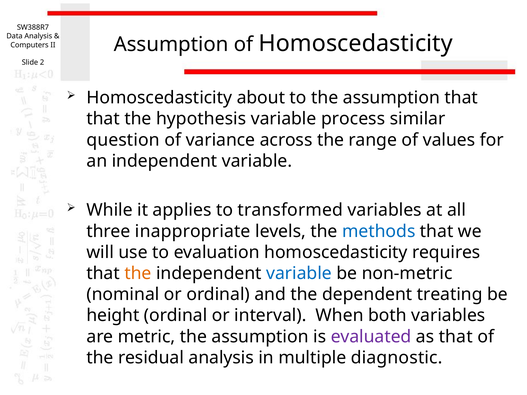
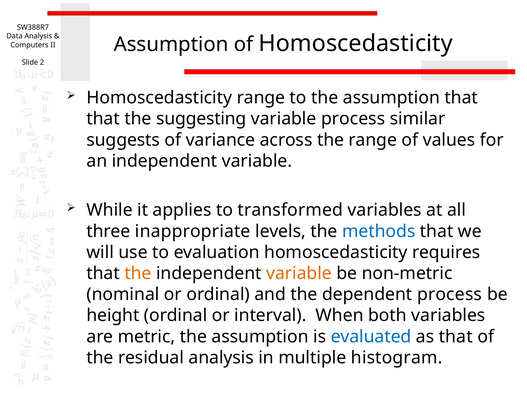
Homoscedasticity about: about -> range (261, 98)
hypothesis: hypothesis -> suggesting (201, 119)
question: question -> suggests (123, 140)
variable colour: blue -> orange (299, 274)
dependent treating: treating -> process (450, 295)
evaluated colour: purple -> blue (371, 337)
diagnostic: diagnostic -> histogram (397, 358)
